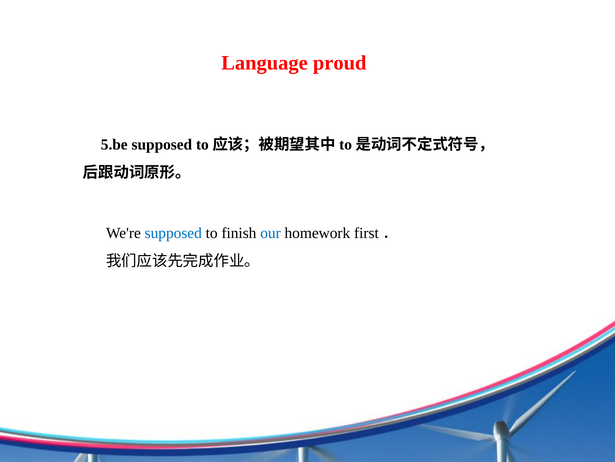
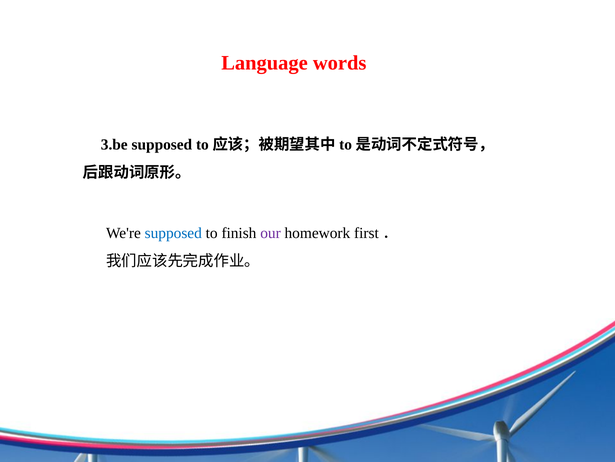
proud: proud -> words (340, 63)
5.be: 5.be -> 3.be (114, 145)
our colour: blue -> purple (271, 233)
